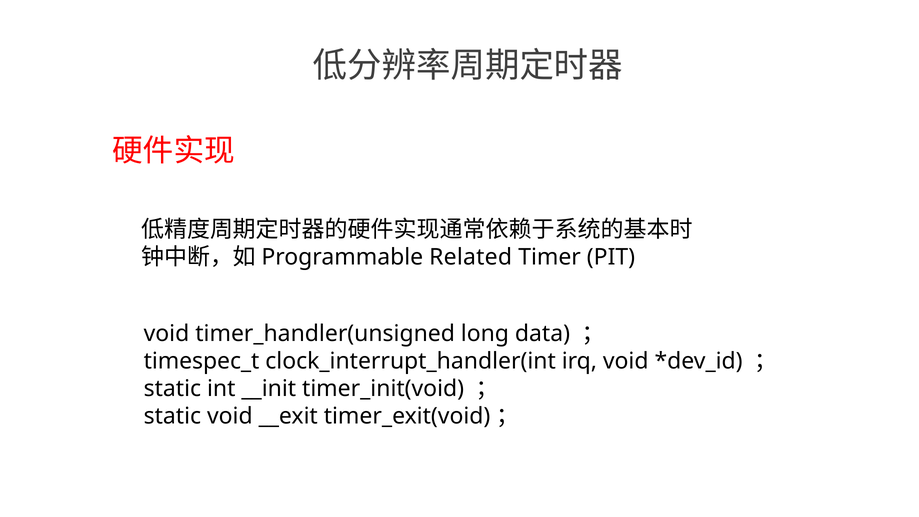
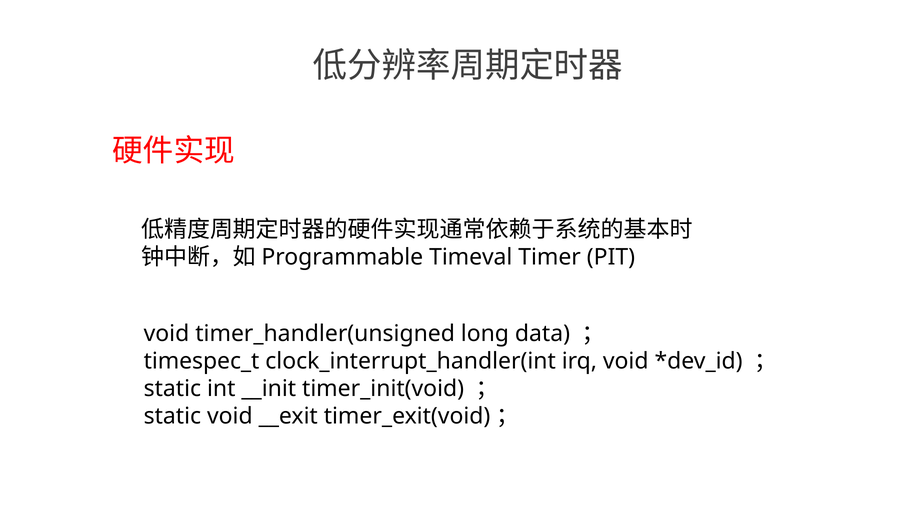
Related: Related -> Timeval (471, 257)
